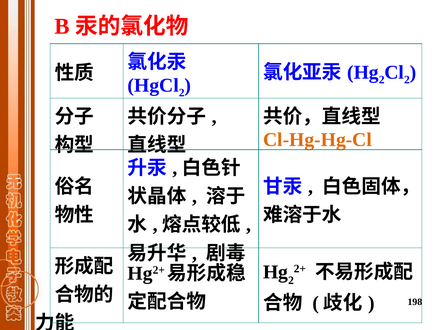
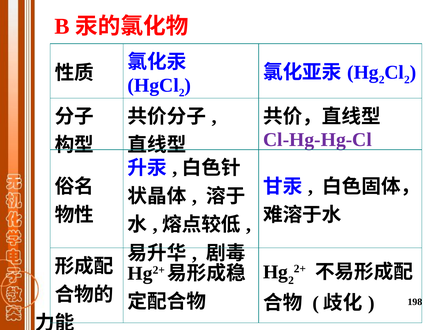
Cl-Hg-Hg-Cl colour: orange -> purple (318, 140)
